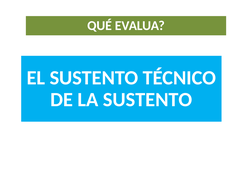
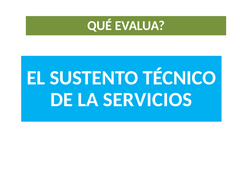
LA SUSTENTO: SUSTENTO -> SERVICIOS (148, 100)
